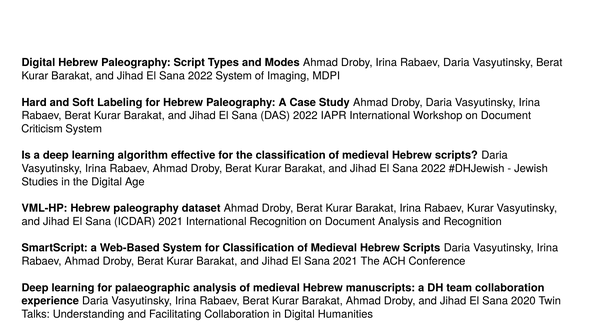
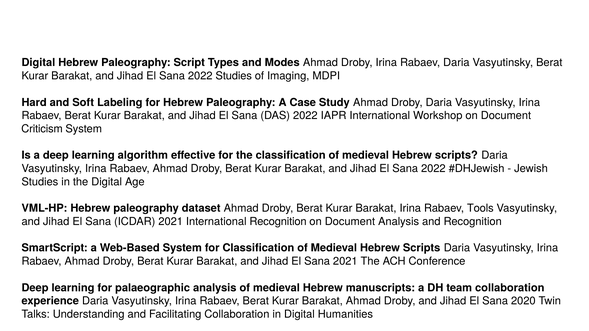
2022 System: System -> Studies (234, 76)
Rabaev Kurar: Kurar -> Tools (480, 208)
